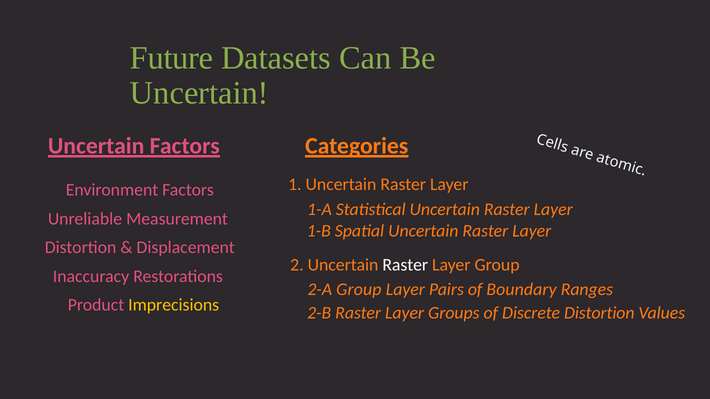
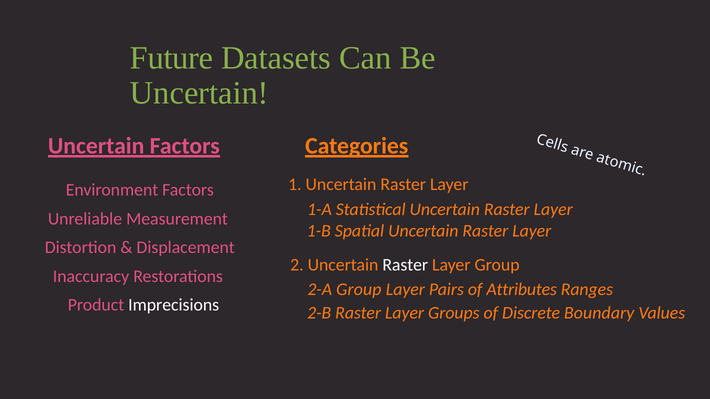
Boundary: Boundary -> Attributes (522, 290)
Imprecisions colour: yellow -> white (174, 305)
Discrete Distortion: Distortion -> Boundary (599, 313)
